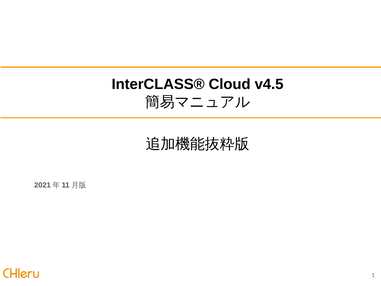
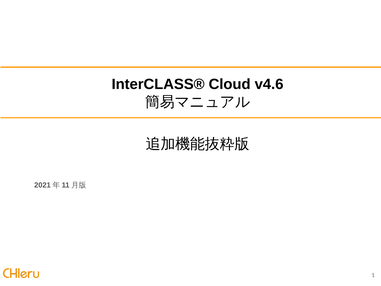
v4.5: v4.5 -> v4.6 (269, 84)
